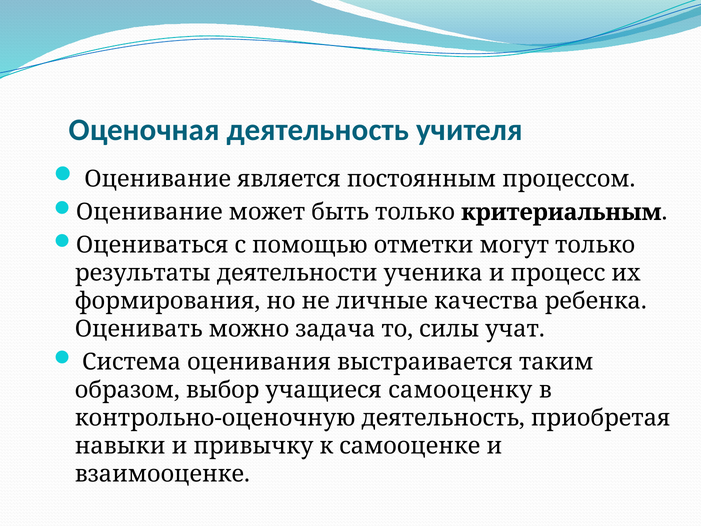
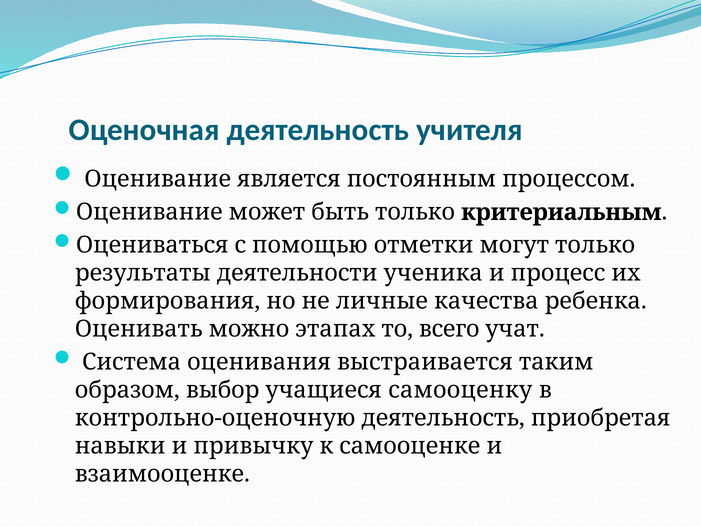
задача: задача -> этапах (335, 329)
силы: силы -> всего (449, 329)
